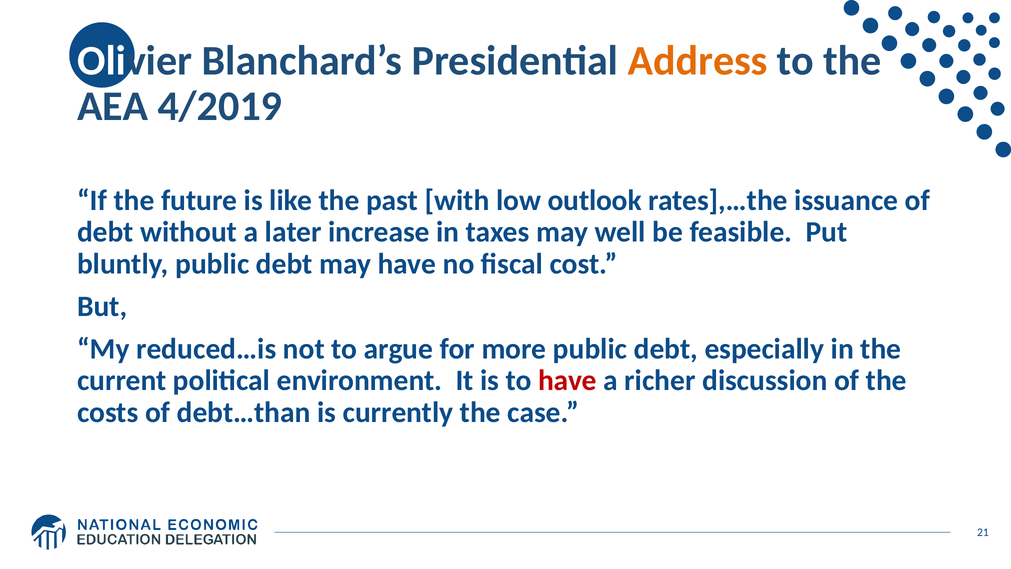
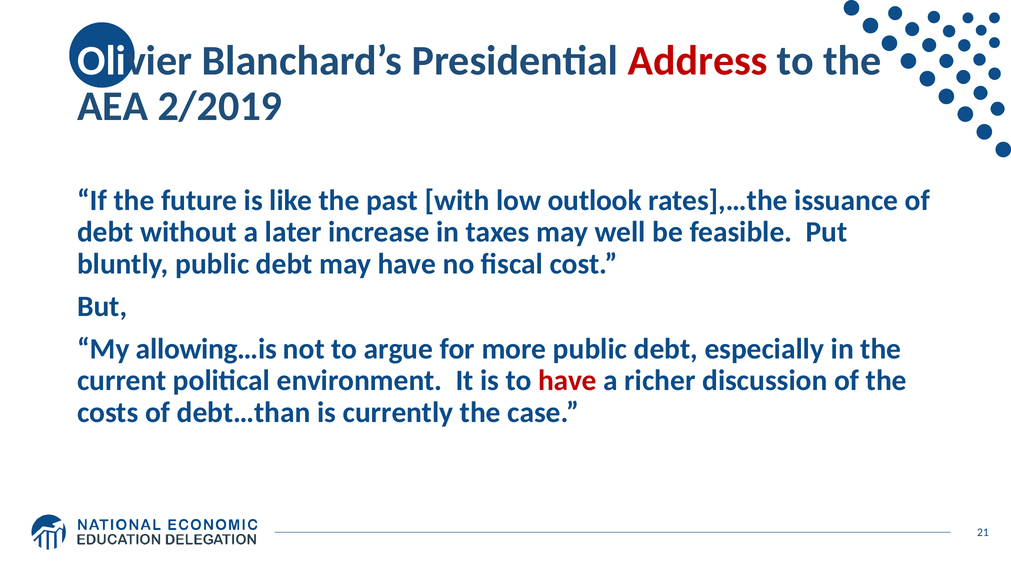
Address colour: orange -> red (698, 61)
4/2019: 4/2019 -> 2/2019 (220, 106)
reduced…is: reduced…is -> allowing…is (206, 349)
